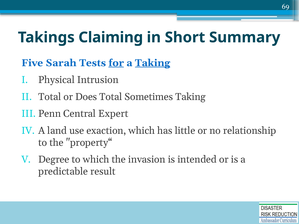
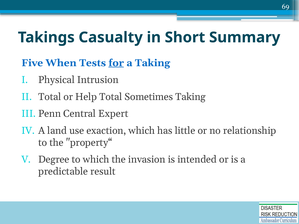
Claiming: Claiming -> Casualty (111, 37)
Sarah: Sarah -> When (61, 63)
Taking underline: present -> none (153, 63)
Does: Does -> Help (86, 97)
